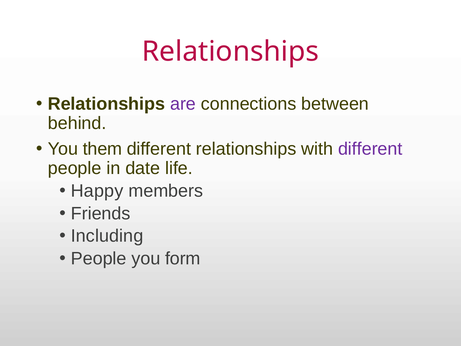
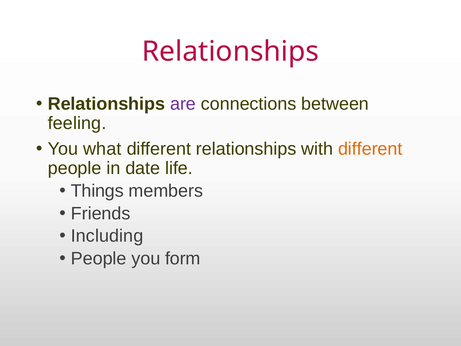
behind: behind -> feeling (77, 123)
them: them -> what (102, 149)
different colour: purple -> orange (370, 149)
Happy: Happy -> Things (97, 191)
